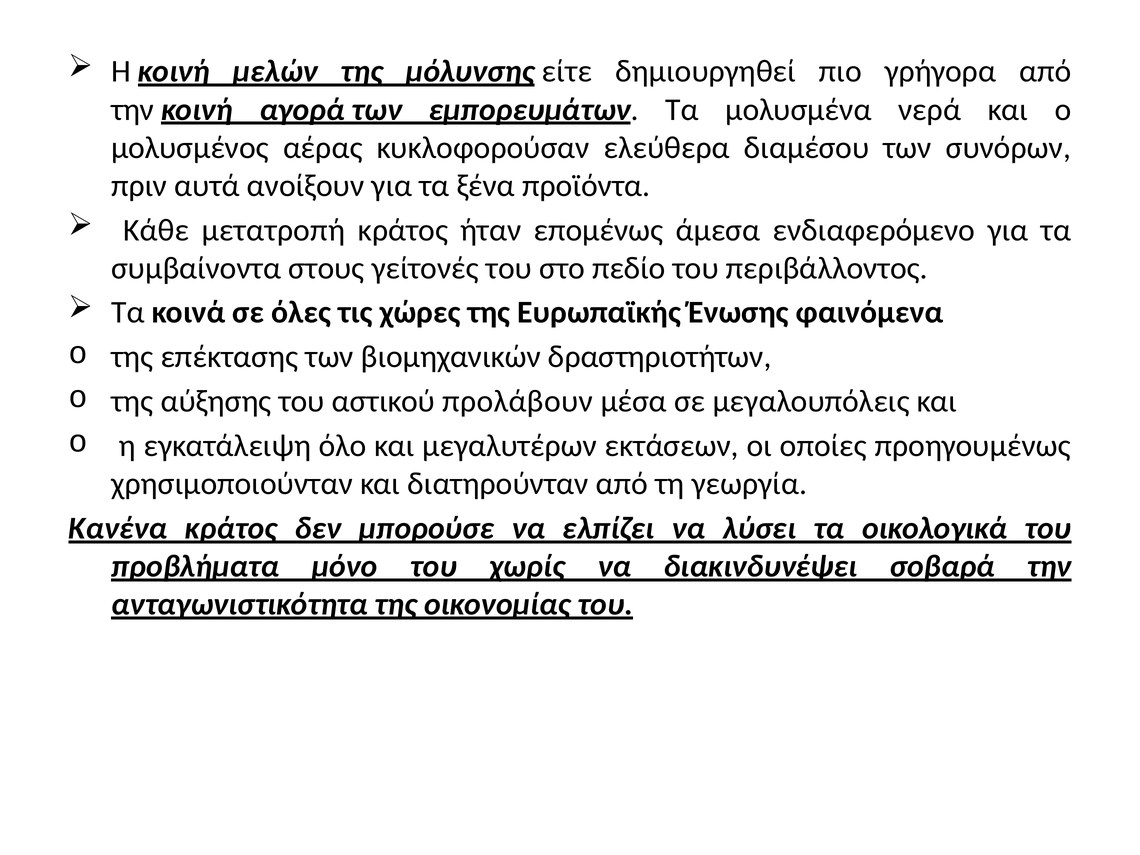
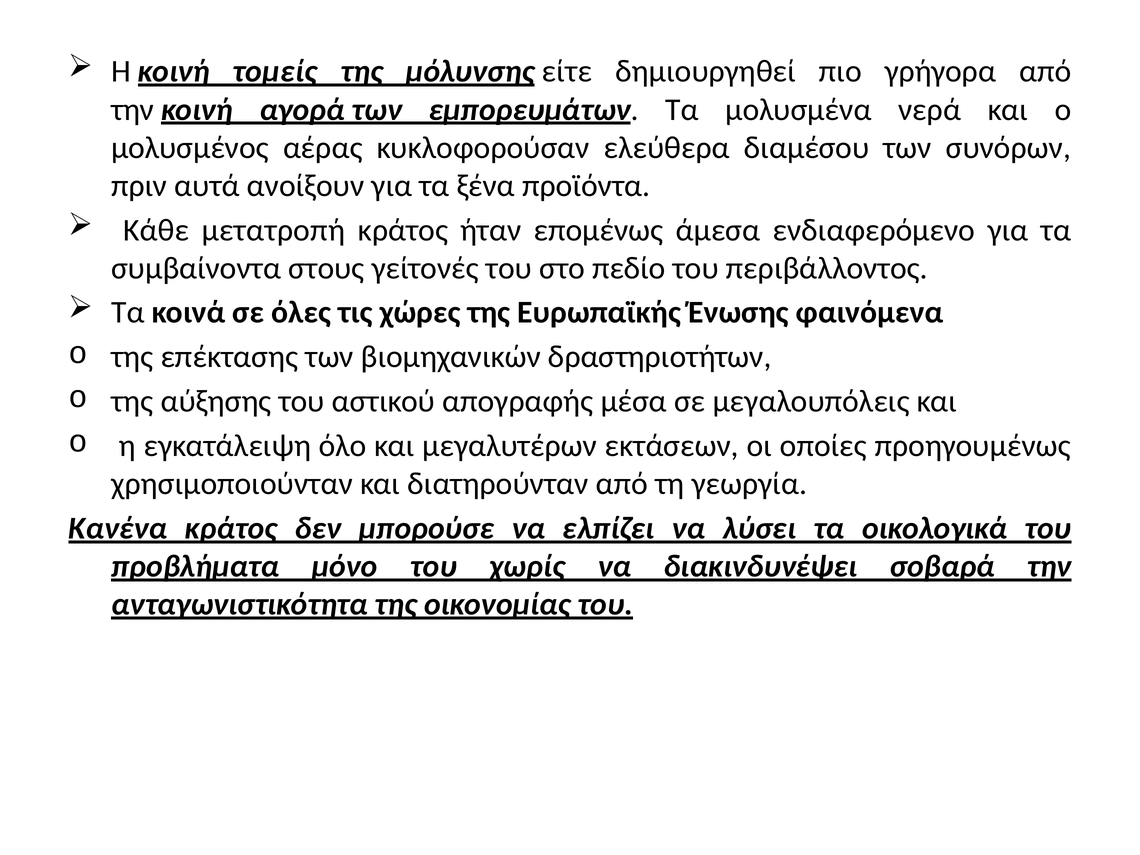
μελών: μελών -> τομείς (275, 71)
προλάβουν: προλάβουν -> απογραφής (518, 401)
